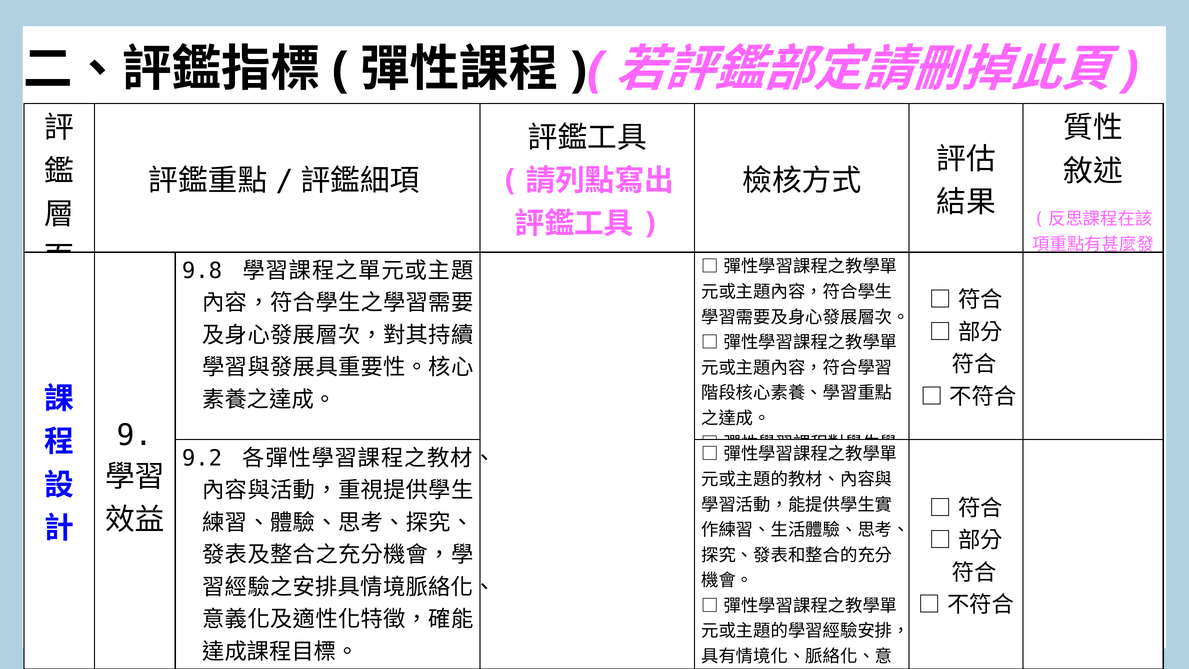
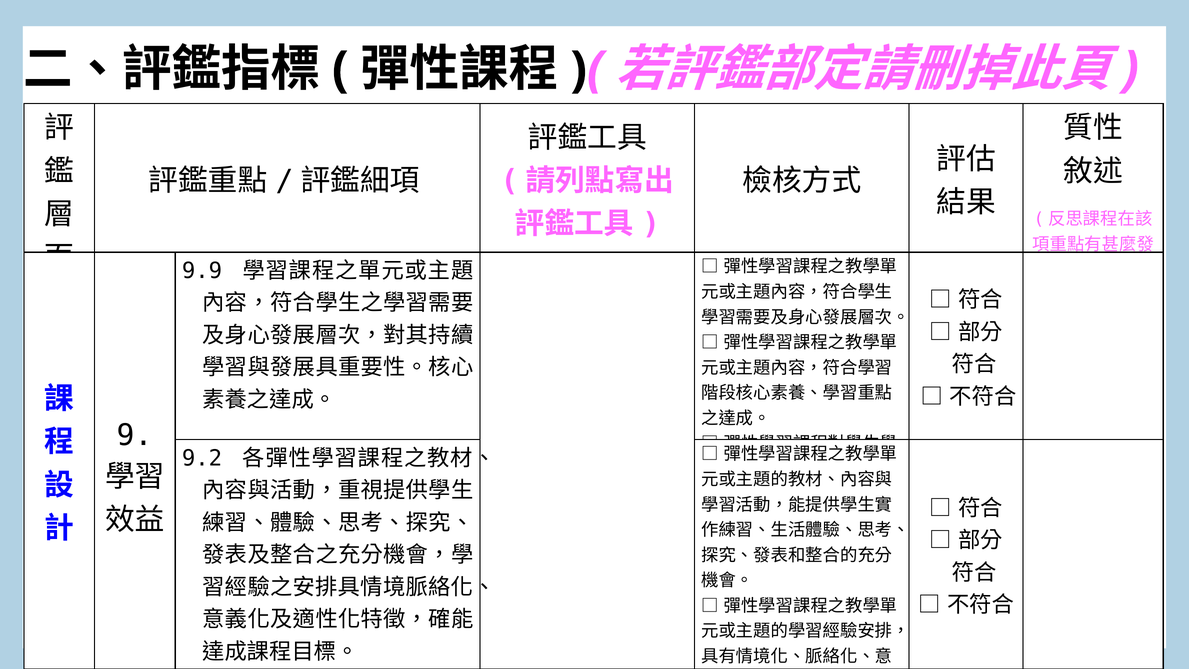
9.8: 9.8 -> 9.9 (202, 271)
